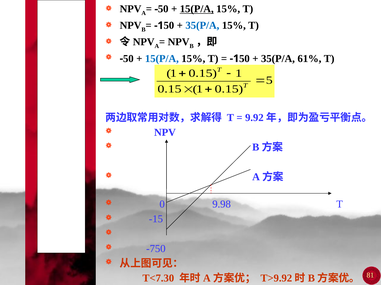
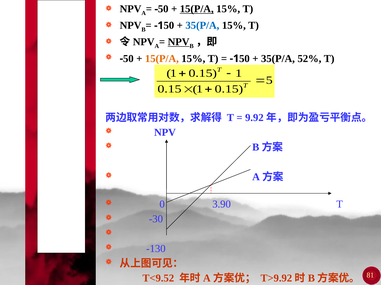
NPV underline: none -> present (179, 42)
15(P/A colour: blue -> orange (162, 59)
61%: 61% -> 52% (309, 59)
9.98: 9.98 -> 3.90 (222, 205)
-15: -15 -> -30 (156, 220)
-750: -750 -> -130 (156, 249)
T<7.30: T<7.30 -> T<9.52 (158, 279)
